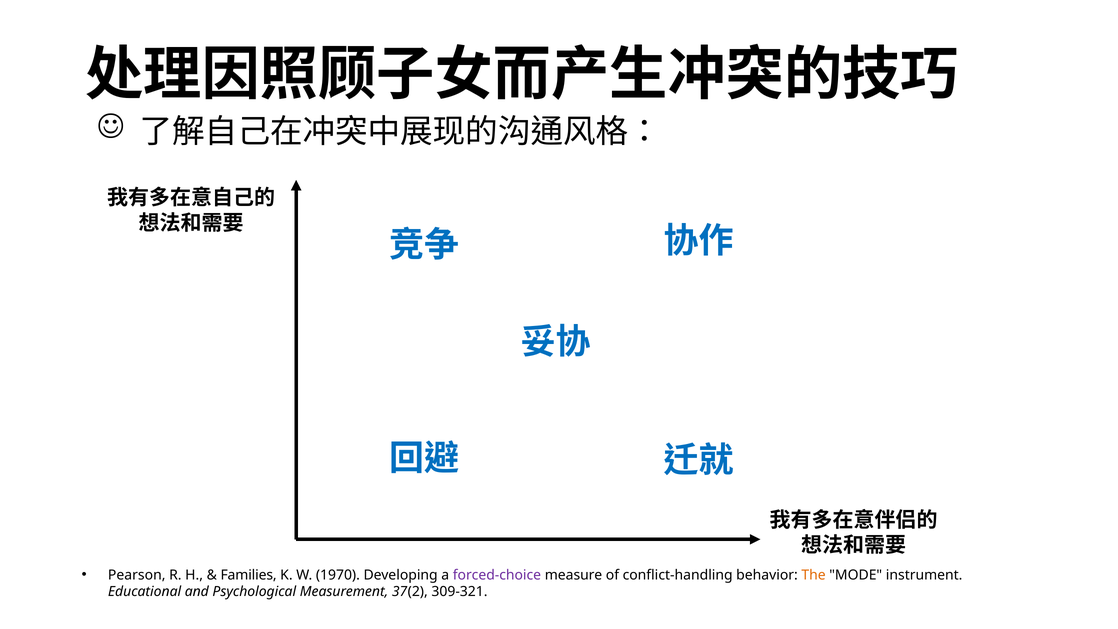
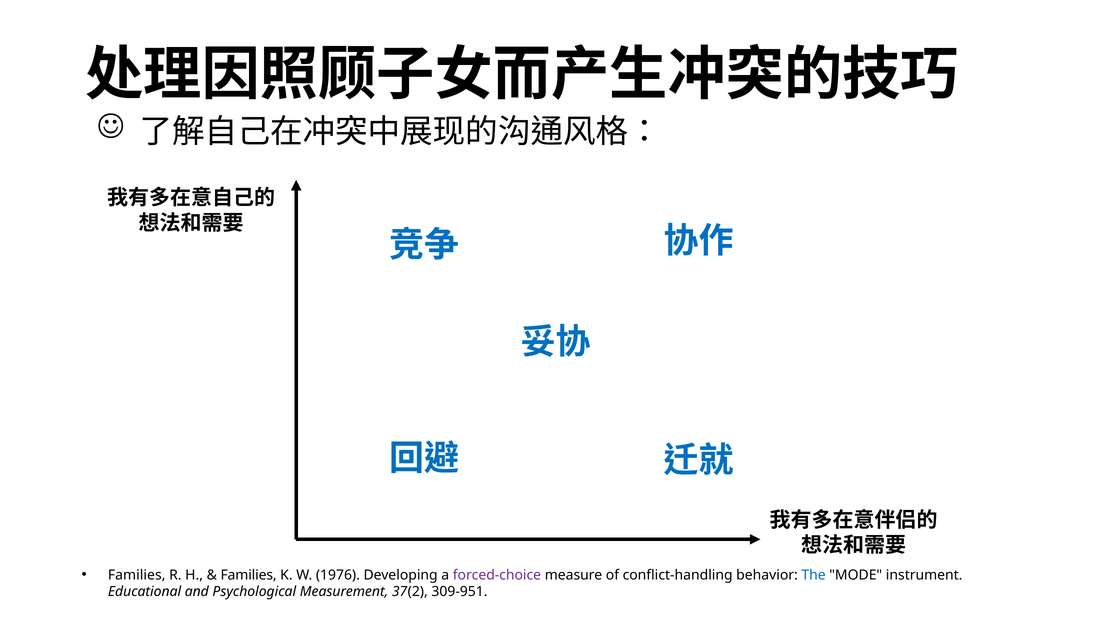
Pearson: Pearson -> Families (137, 575)
1970: 1970 -> 1976 (338, 575)
The colour: orange -> blue (814, 575)
309-321: 309-321 -> 309-951 (460, 592)
